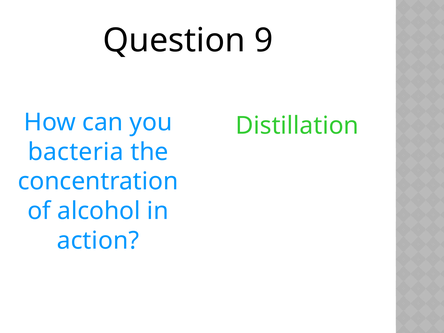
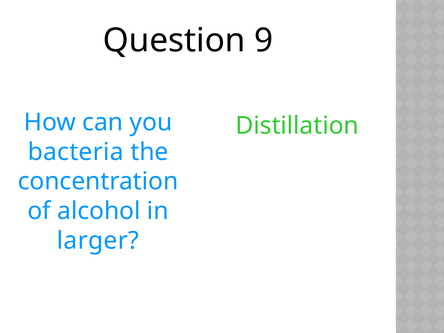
action: action -> larger (98, 241)
